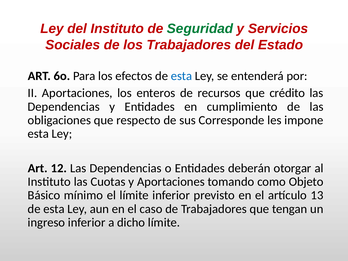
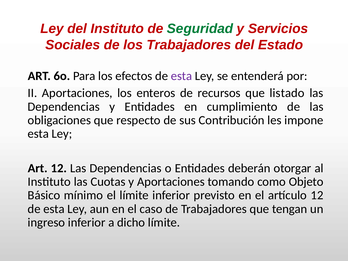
esta colour: blue -> purple (181, 76)
crédito: crédito -> listado (287, 93)
Corresponde: Corresponde -> Contribución (232, 120)
artículo 13: 13 -> 12 (317, 195)
